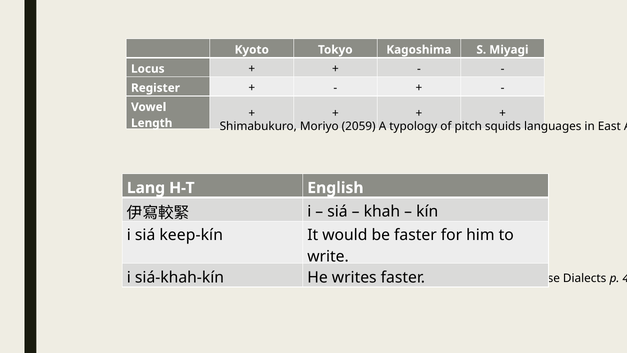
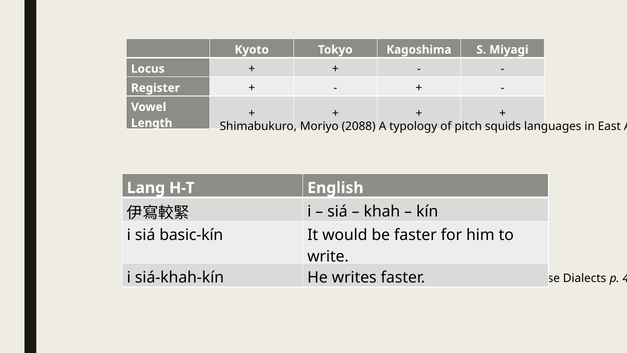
2059: 2059 -> 2088 (359, 126)
keep-kín: keep-kín -> basic-kín (191, 235)
